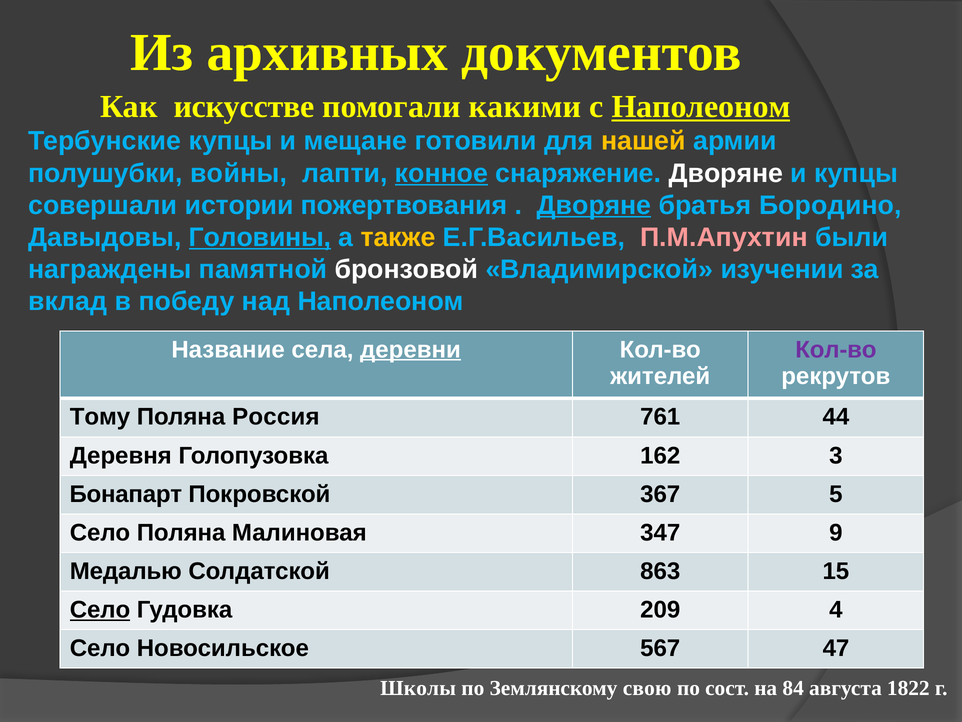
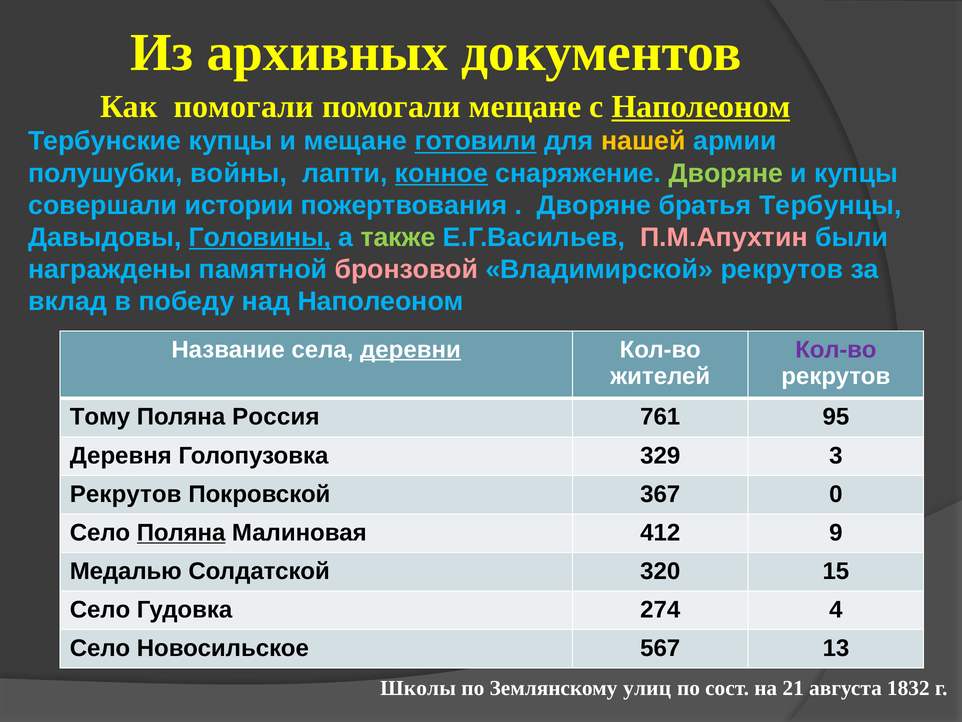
Как искусстве: искусстве -> помогали (244, 107)
помогали какими: какими -> мещане (525, 107)
готовили underline: none -> present (476, 141)
Дворяне colour: white -> light green (726, 173)
Дворяне underline: present -> none (594, 205)
Бородино: Бородино -> Тербунцы (830, 205)
также colour: yellow -> light green (398, 237)
бронзовой colour: white -> pink (406, 269)
Владимирской изучении: изучении -> рекрутов (782, 269)
44: 44 -> 95 (836, 417)
162: 162 -> 329 (660, 455)
Бонапарт: Бонапарт -> Рекрутов (126, 494)
5: 5 -> 0 (836, 494)
Поляна underline: none -> present (181, 532)
347: 347 -> 412 (660, 532)
863: 863 -> 320 (660, 571)
Село underline: present -> none (100, 609)
209: 209 -> 274 (660, 609)
47: 47 -> 13 (836, 648)
свою: свою -> улиц (647, 688)
84: 84 -> 21 (793, 688)
1822: 1822 -> 1832 (908, 688)
